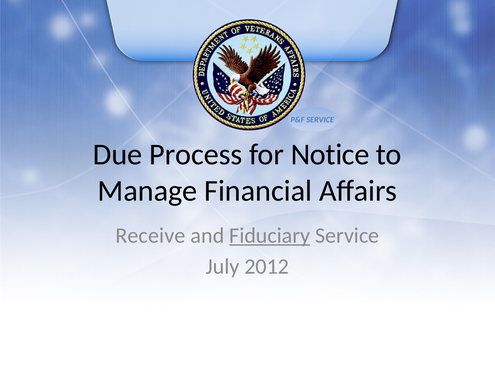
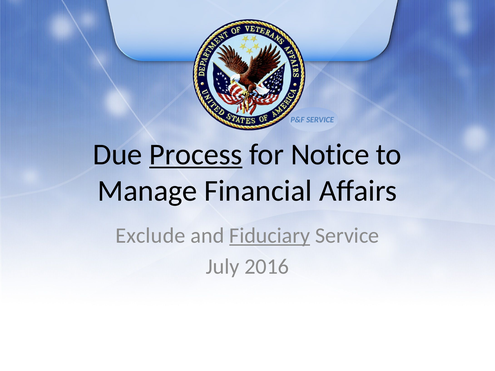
Process underline: none -> present (196, 155)
Receive: Receive -> Exclude (150, 236)
2012: 2012 -> 2016 (267, 267)
